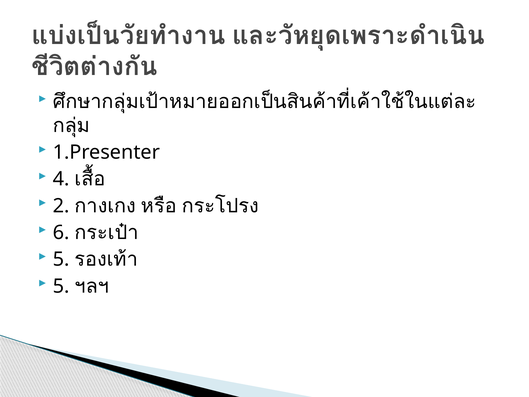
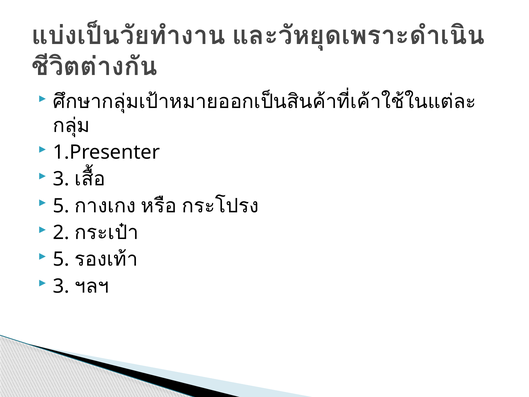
4: 4 -> 3 (61, 179)
2: 2 -> 5 (61, 206)
6: 6 -> 2 (61, 232)
5: 5 -> 3 (61, 286)
